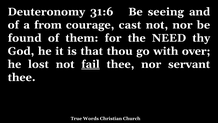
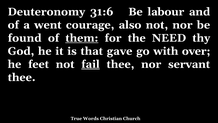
seeing: seeing -> labour (166, 12)
from: from -> went (48, 25)
cast: cast -> also (130, 25)
them underline: none -> present (82, 38)
thou: thou -> gave (120, 51)
lost: lost -> feet (39, 64)
